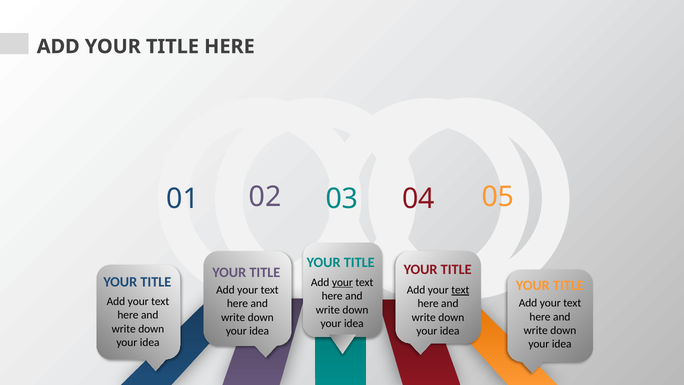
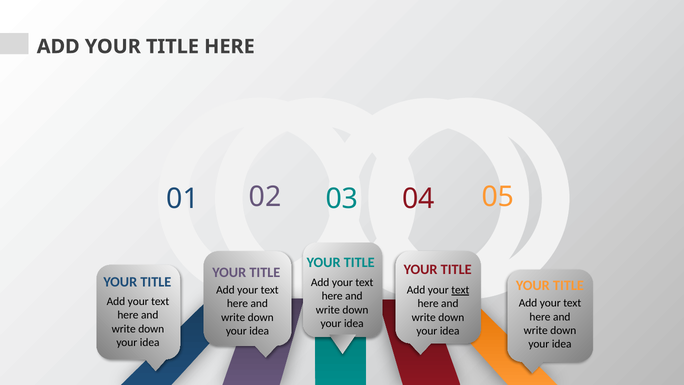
your underline: present -> none (342, 282)
